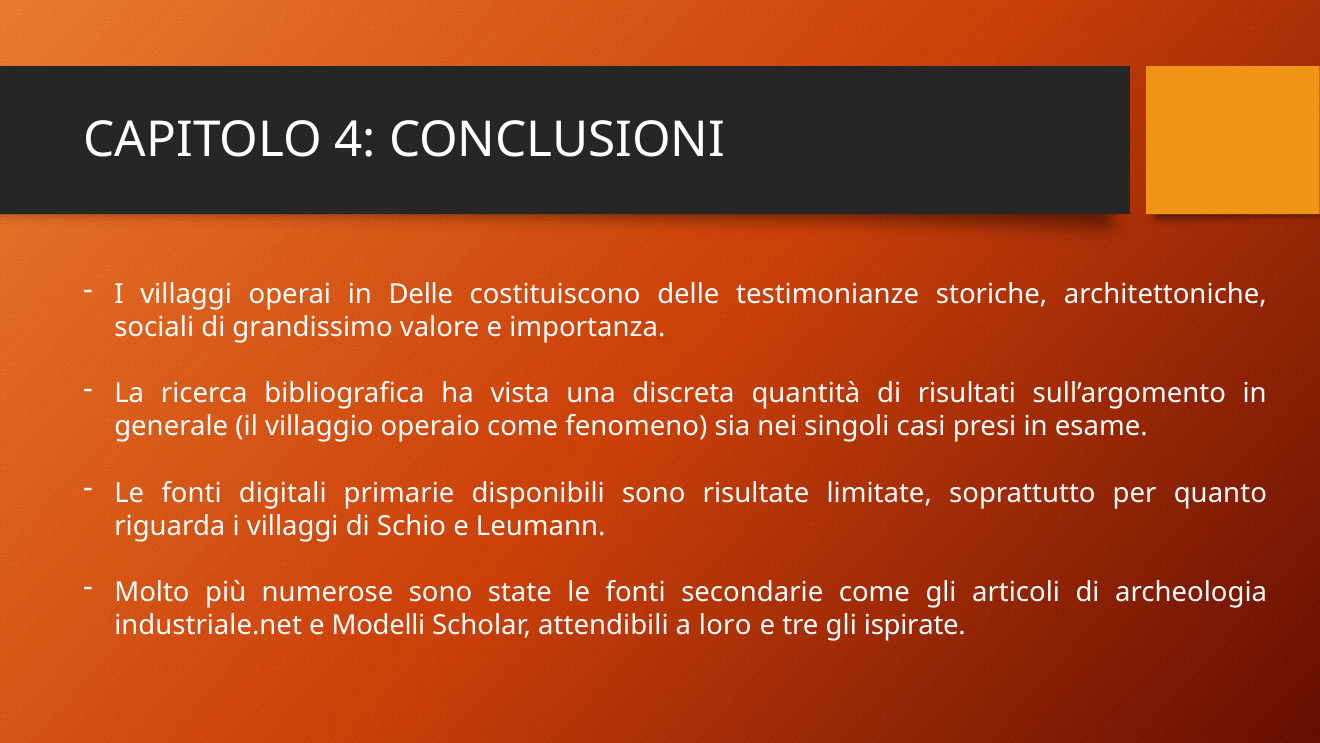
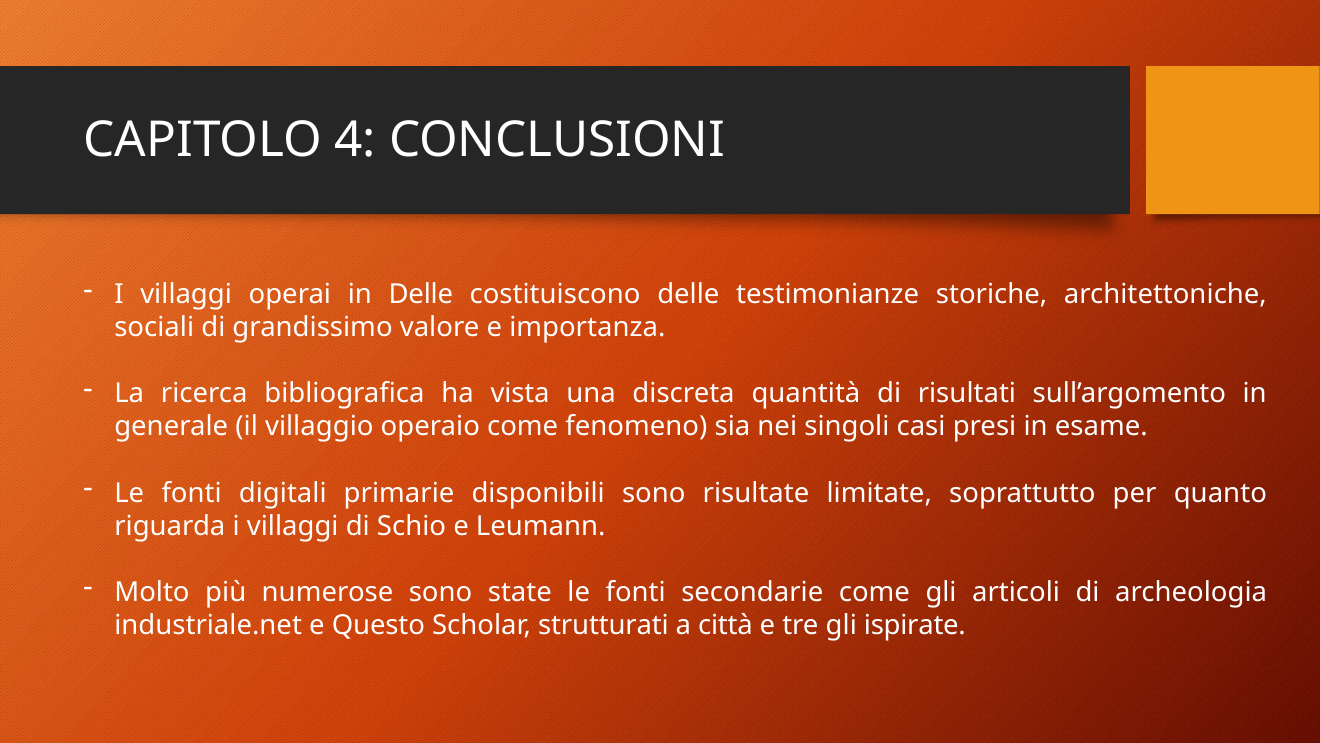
Modelli: Modelli -> Questo (378, 625)
attendibili: attendibili -> strutturati (603, 625)
loro: loro -> città (725, 625)
